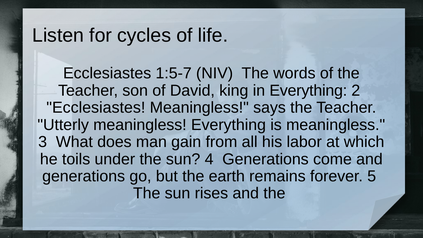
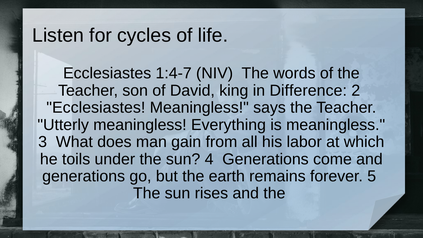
1:5-7: 1:5-7 -> 1:4-7 (174, 73)
in Everything: Everything -> Difference (308, 91)
